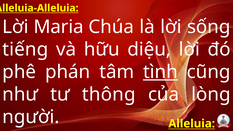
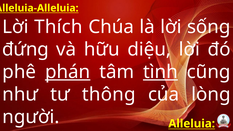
Maria: Maria -> Thích (58, 27)
tiếng: tiếng -> đứng (25, 49)
phán underline: none -> present (68, 72)
